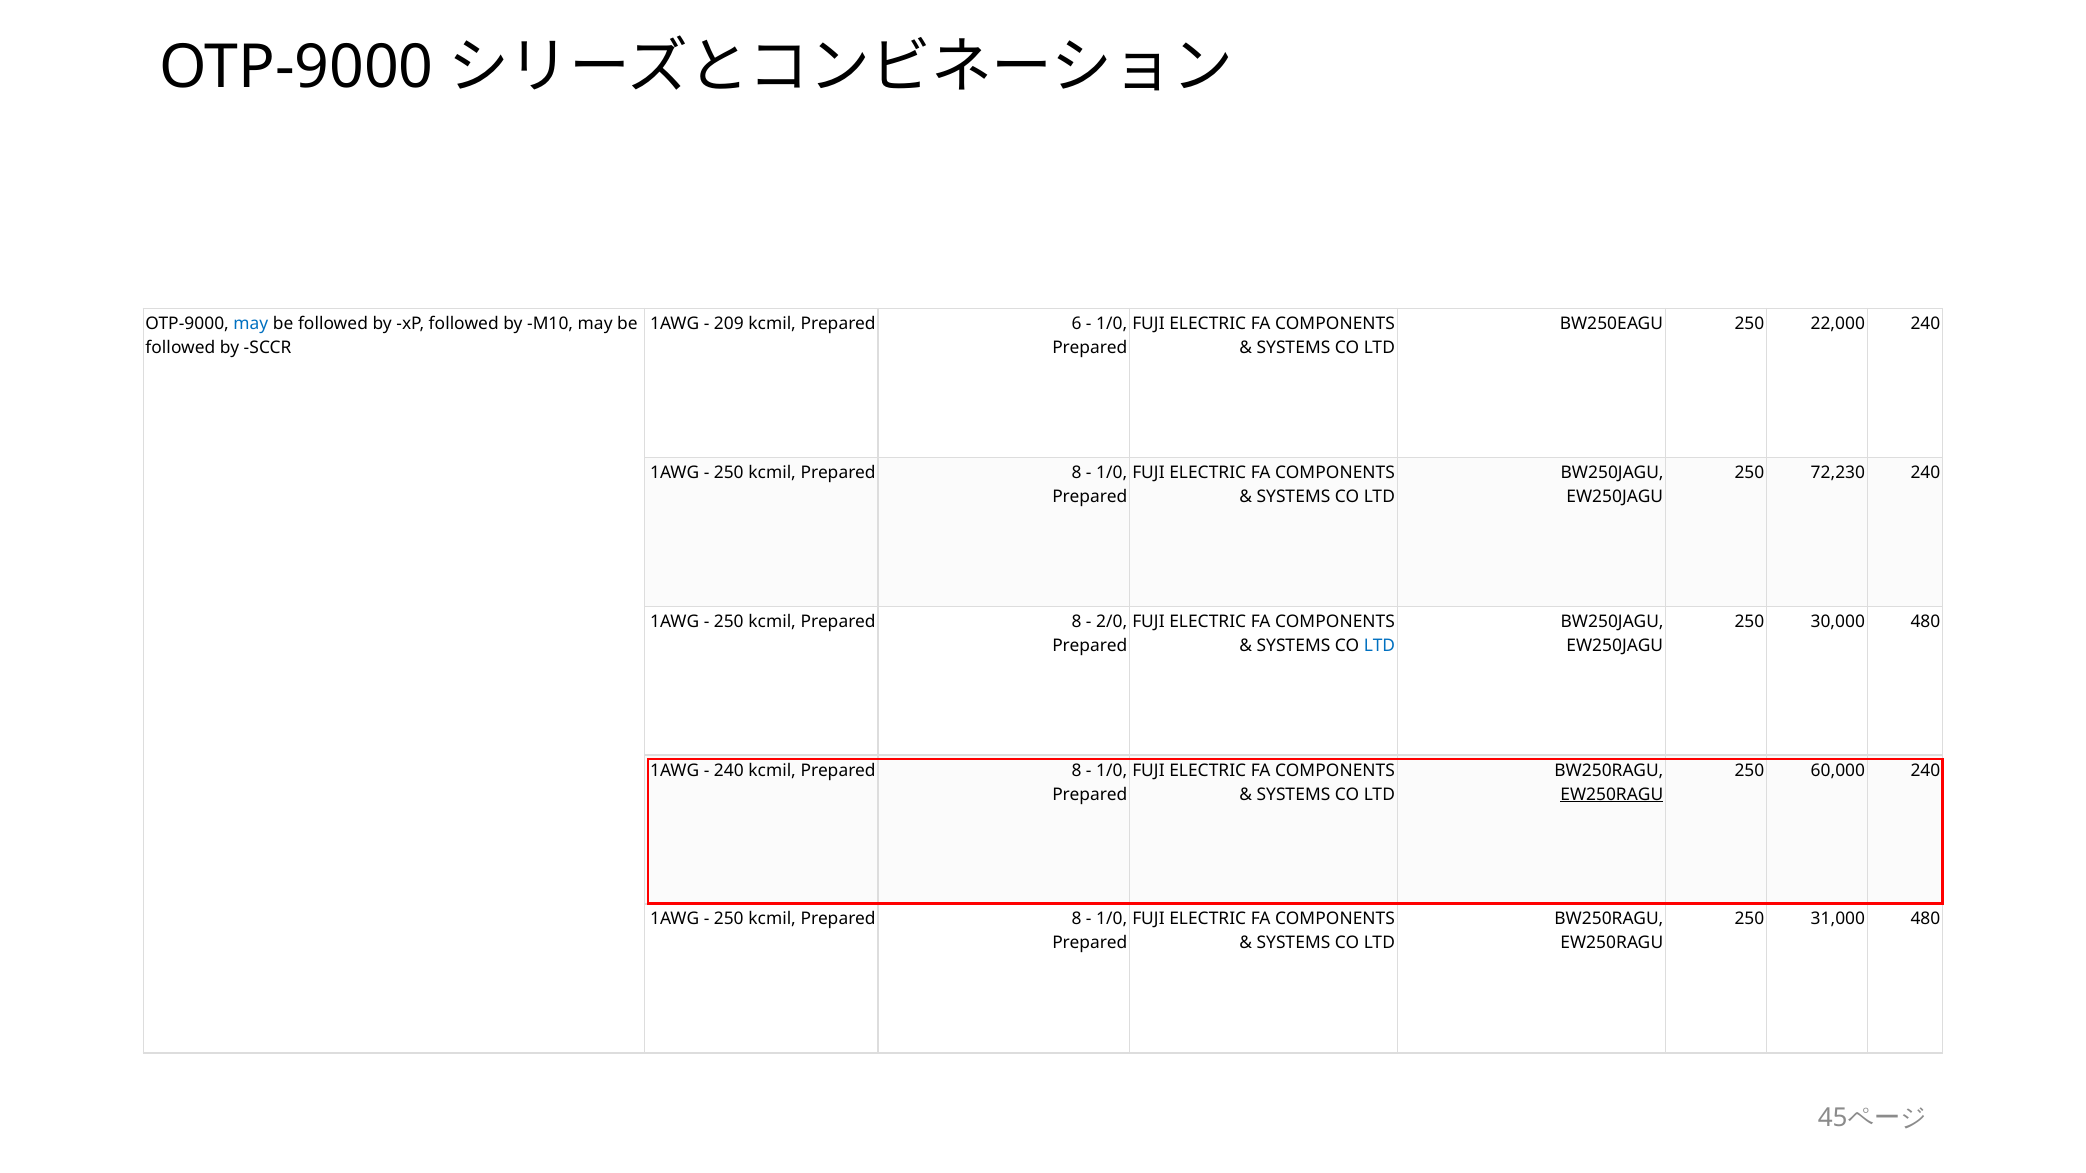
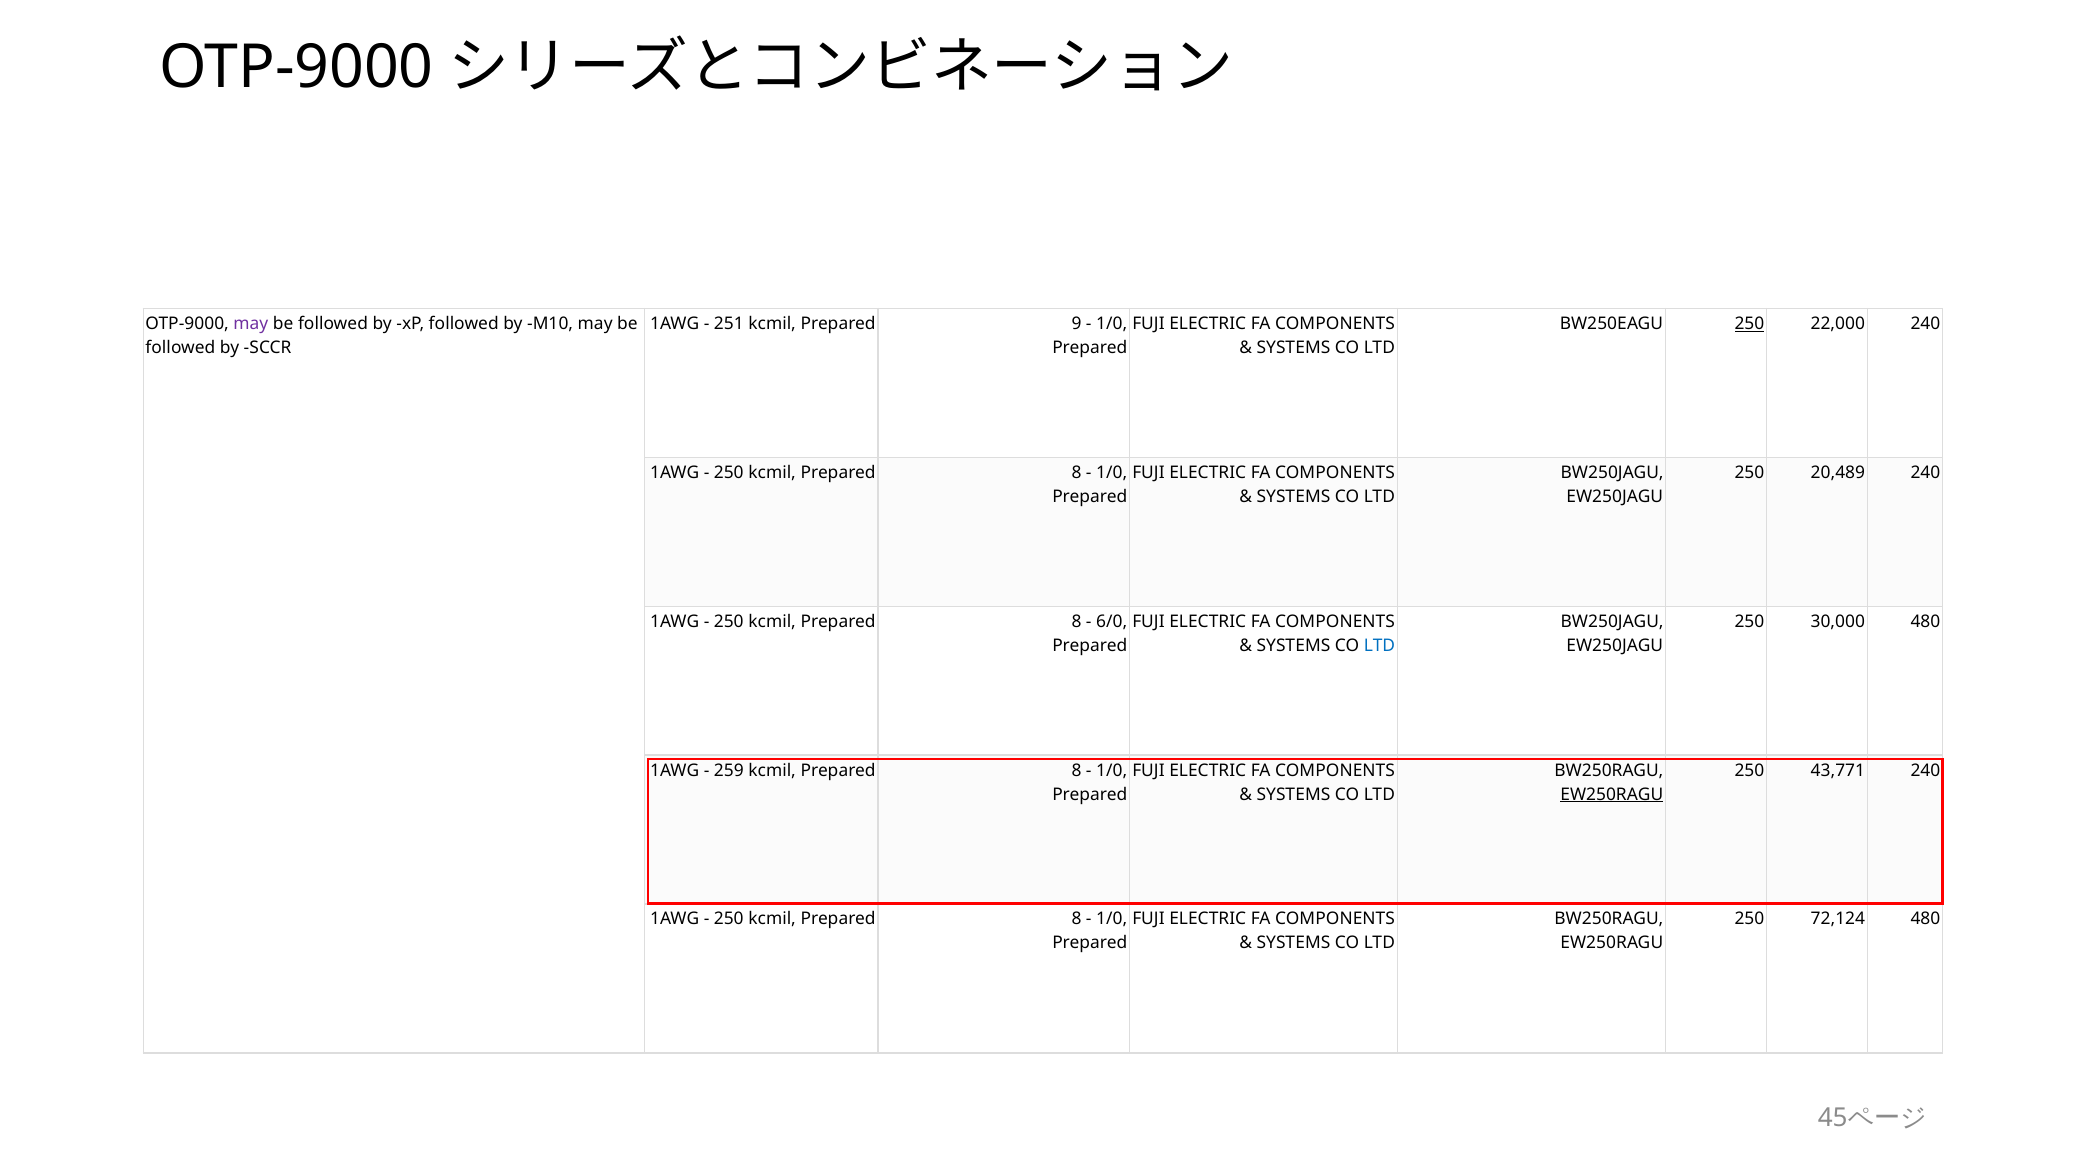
may colour: blue -> purple (251, 324)
209: 209 -> 251 (729, 324)
6: 6 -> 9 (1077, 324)
250 underline: none -> present (1749, 324)
72,230: 72,230 -> 20,489 (1838, 473)
2/0: 2/0 -> 6/0 (1112, 622)
240: 240 -> 259 (729, 771)
60,000: 60,000 -> 43,771 (1838, 771)
31,000: 31,000 -> 72,124 (1838, 919)
